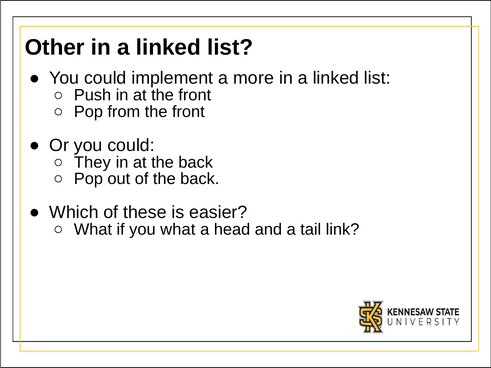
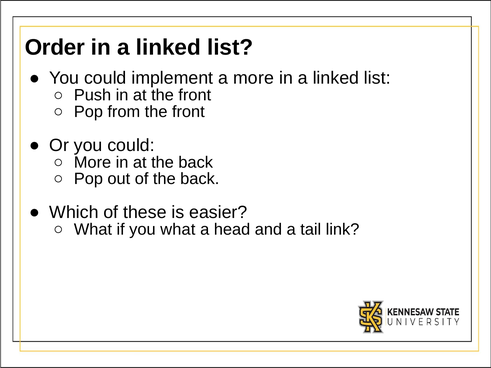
Other: Other -> Order (55, 47)
They: They -> More (92, 162)
